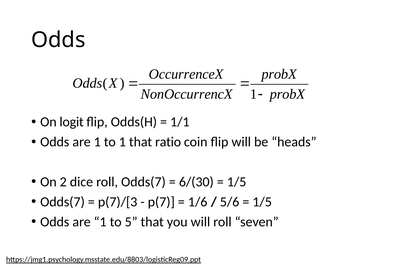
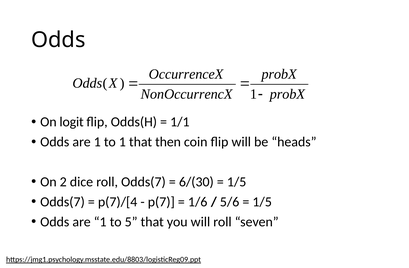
ratio: ratio -> then (168, 142)
p(7)/[3: p(7)/[3 -> p(7)/[4 (118, 201)
